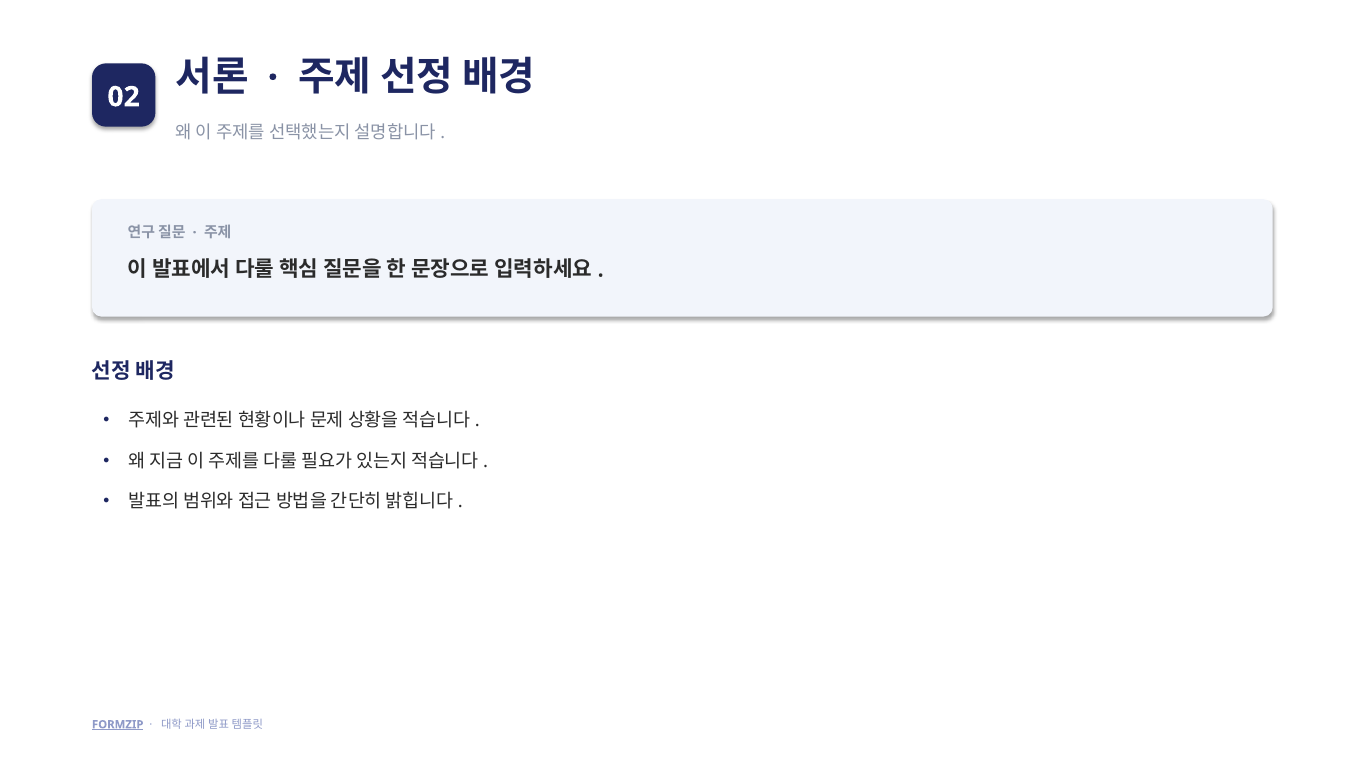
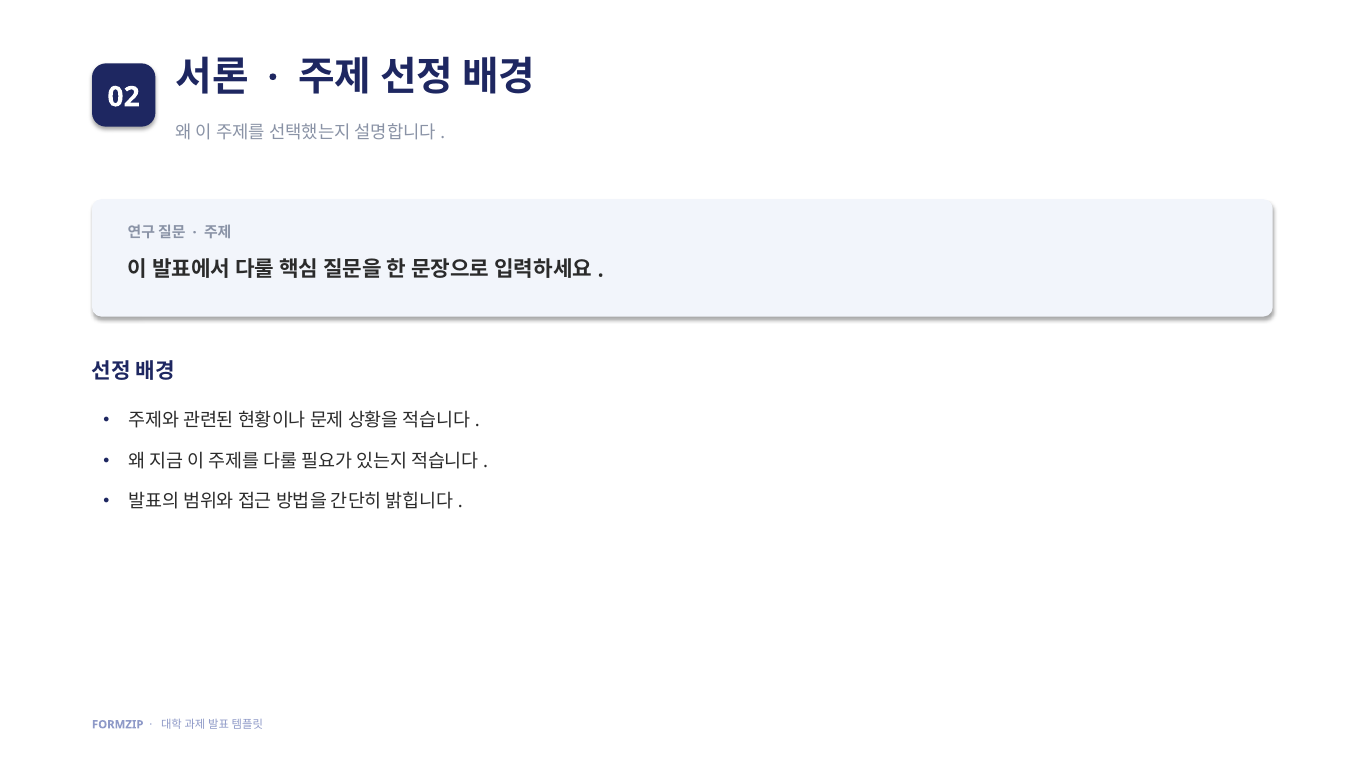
FORMZIP underline: present -> none (118, 725)
